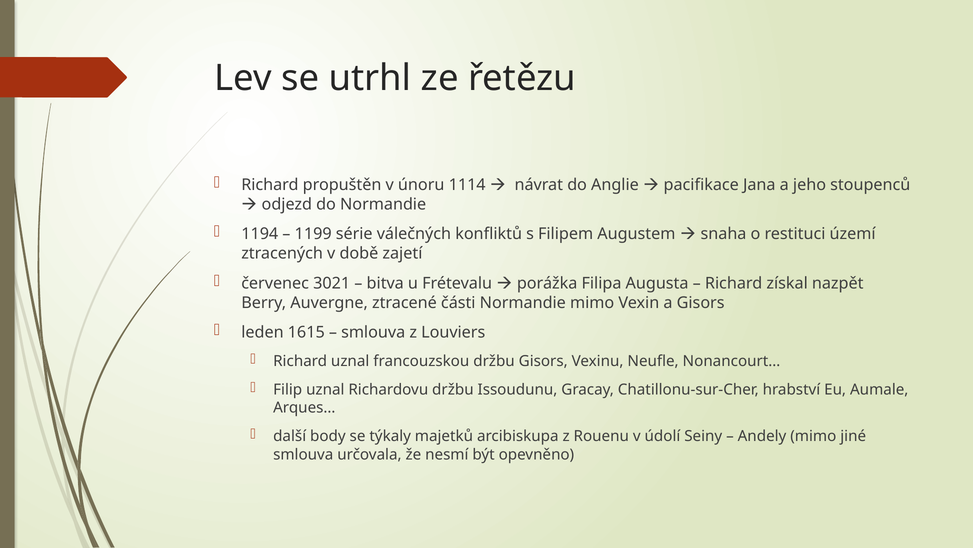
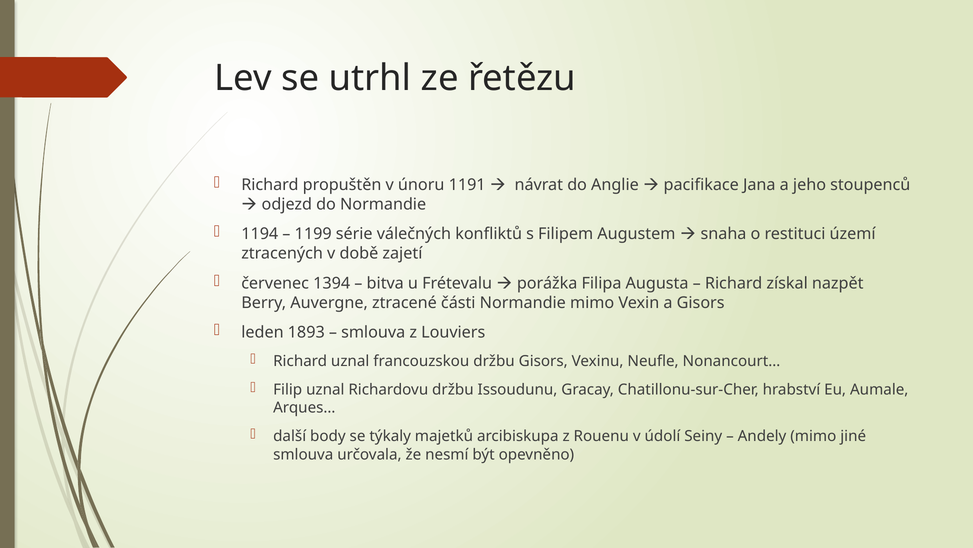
1114: 1114 -> 1191 (467, 185)
3021: 3021 -> 1394 (332, 283)
1615: 1615 -> 1893 (306, 332)
